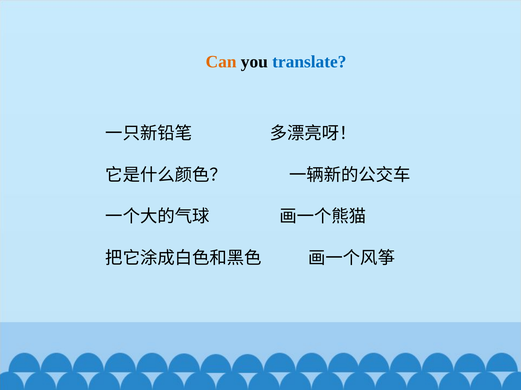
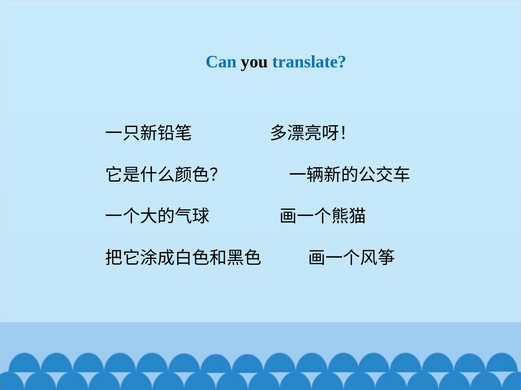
Can colour: orange -> blue (221, 62)
